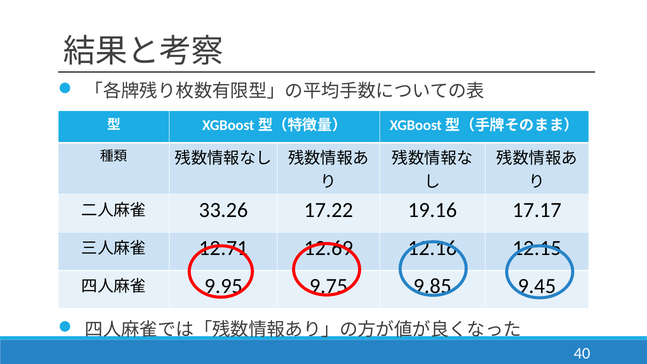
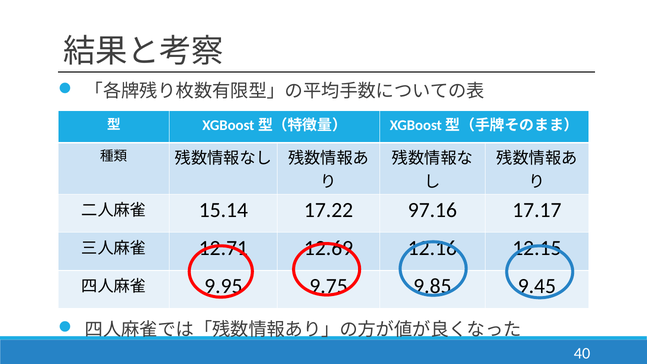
33.26: 33.26 -> 15.14 (223, 210)
19.16: 19.16 -> 97.16 (432, 210)
